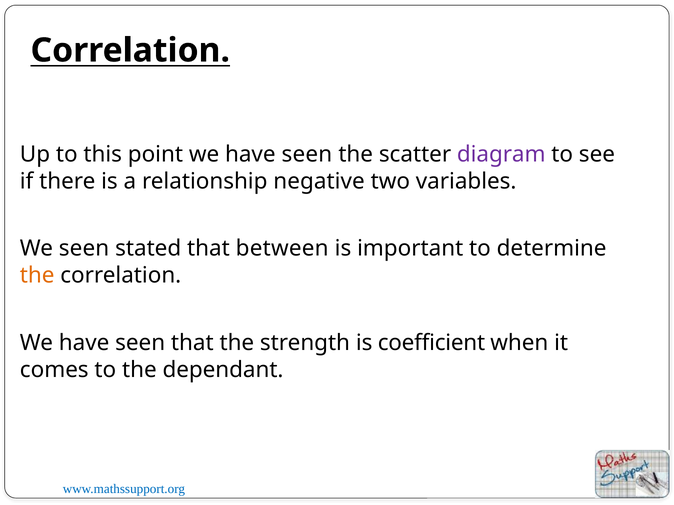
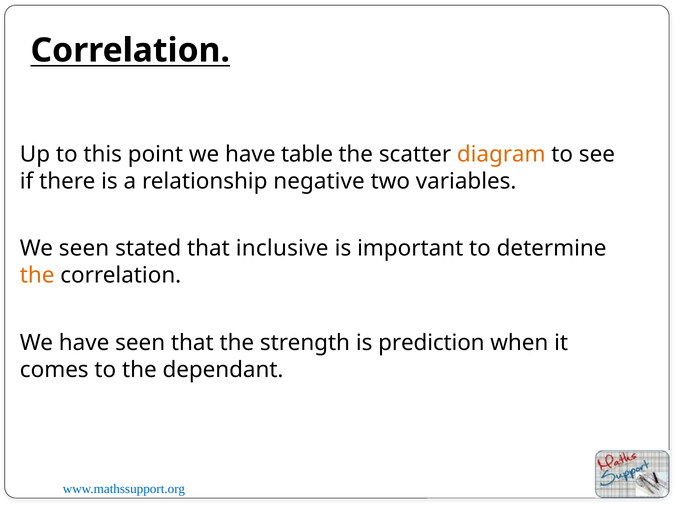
point we have seen: seen -> table (307, 154)
diagram colour: purple -> orange (501, 154)
between: between -> inclusive (282, 249)
coefficient: coefficient -> prediction (431, 343)
